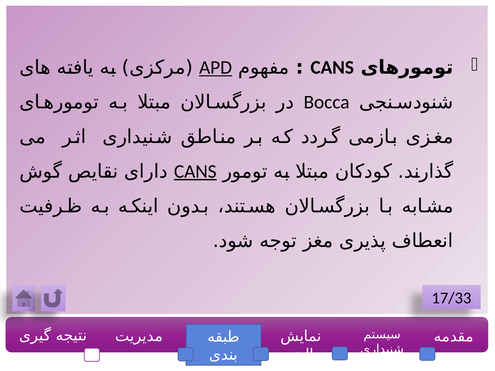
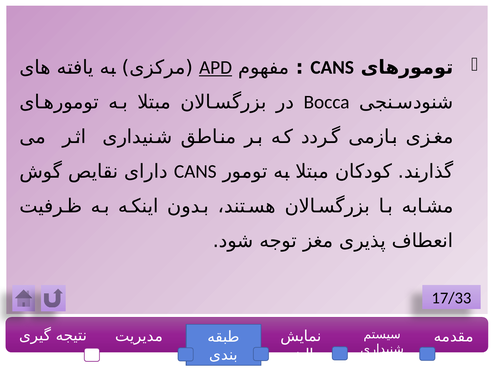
CANS underline: present -> none (195, 172)
